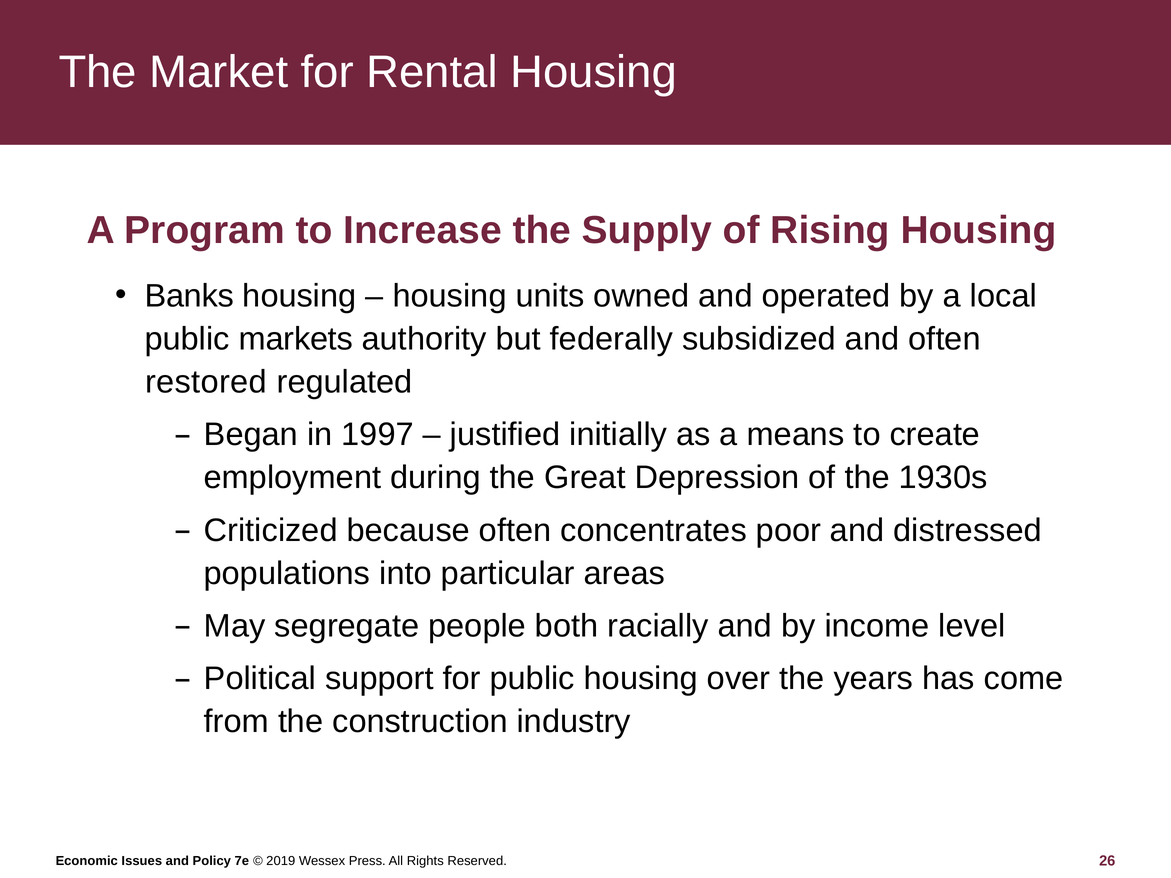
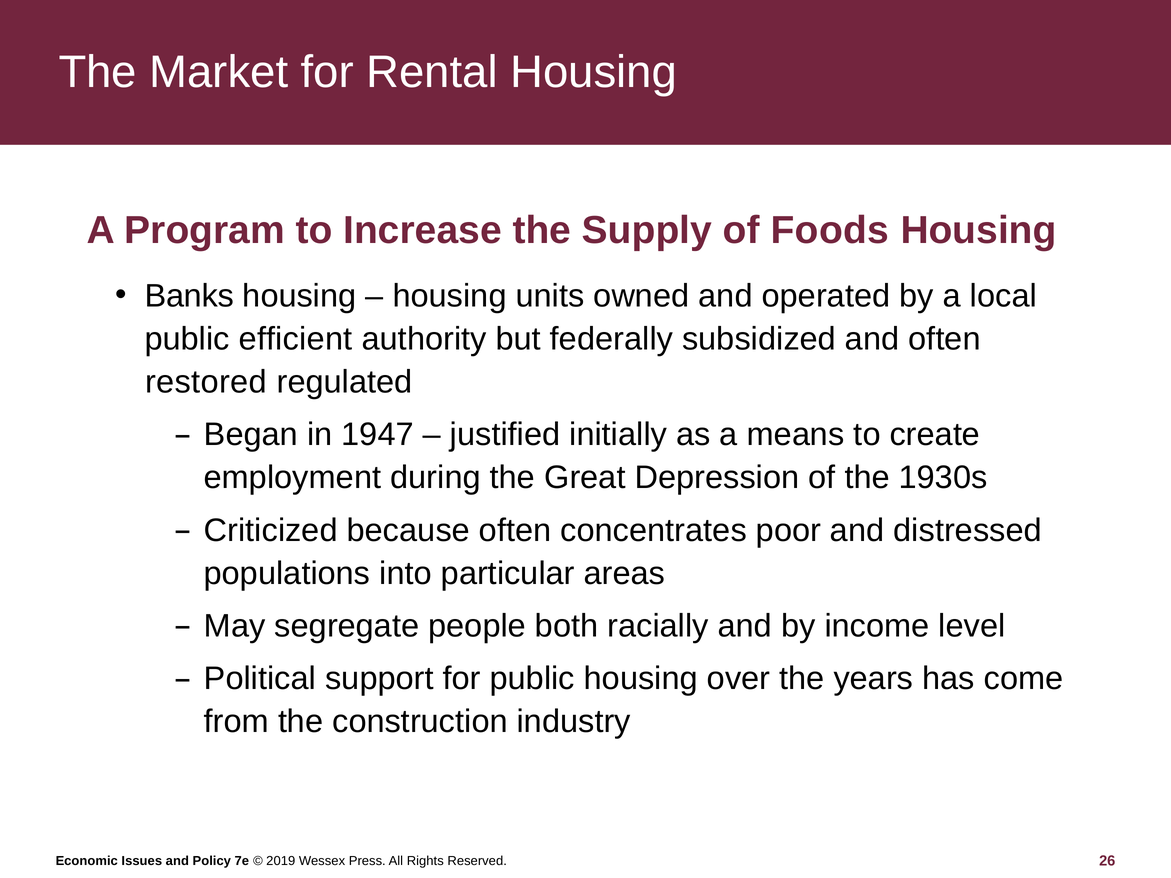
Rising: Rising -> Foods (830, 230)
markets: markets -> efficient (296, 339)
1997: 1997 -> 1947 (378, 435)
